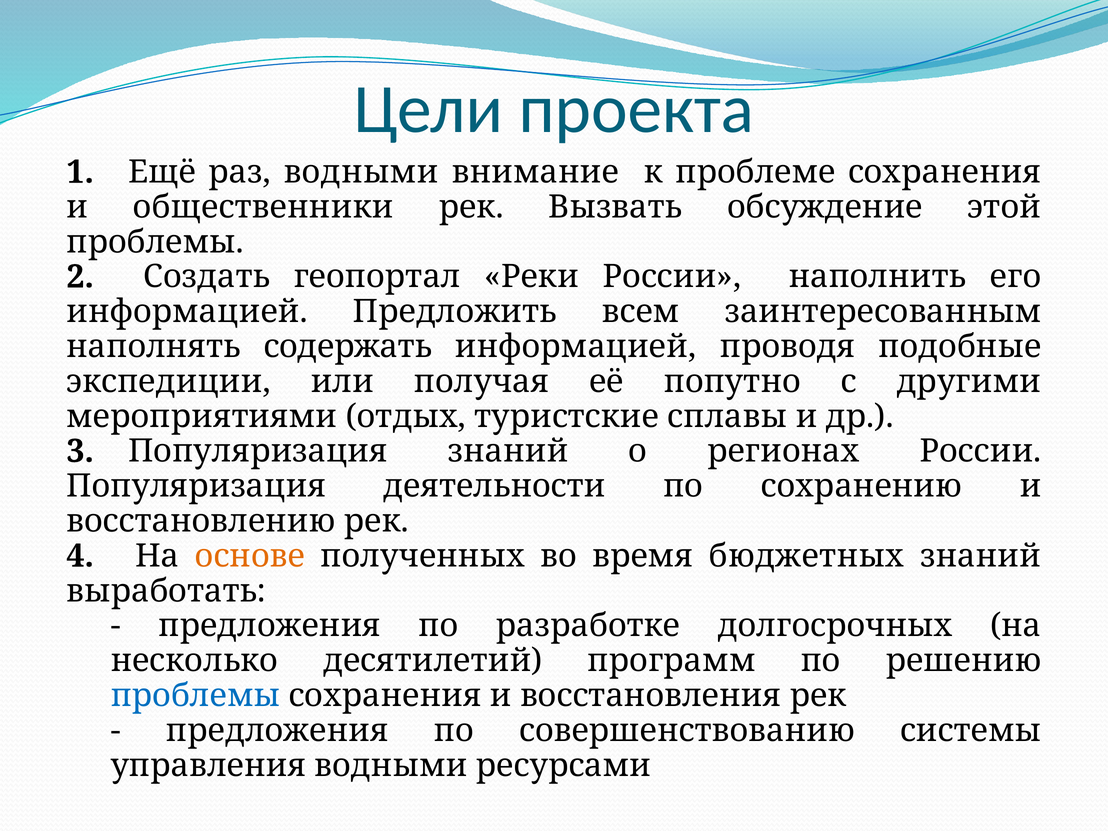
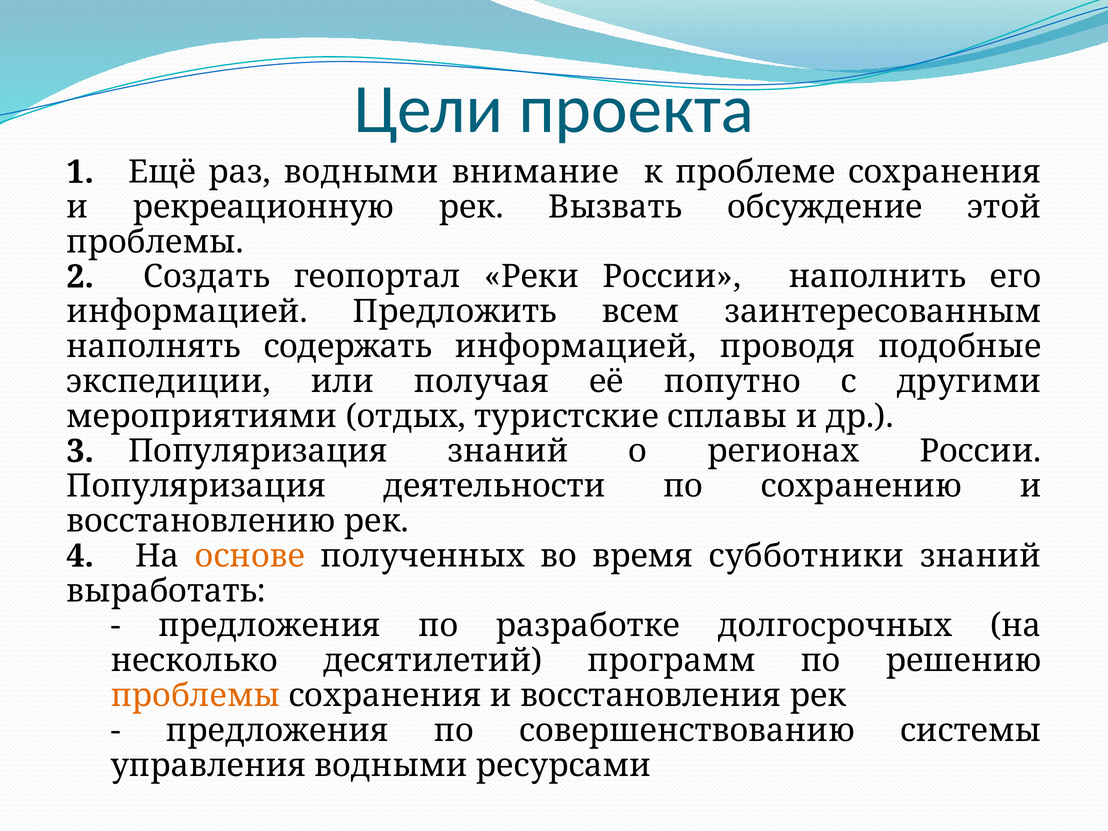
общественники: общественники -> рекреационную (263, 207)
бюджетных: бюджетных -> субботники (807, 556)
проблемы colour: blue -> orange (195, 696)
